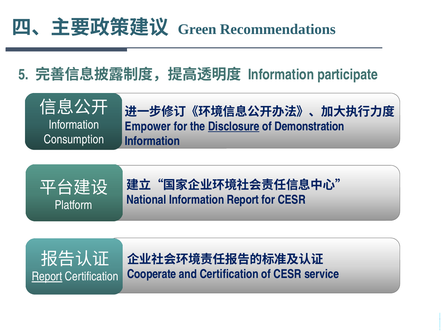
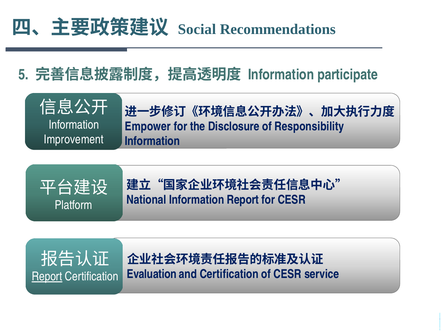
Green: Green -> Social (197, 29)
Disclosure underline: present -> none (234, 126)
Demonstration: Demonstration -> Responsibility (309, 126)
Consumption: Consumption -> Improvement (74, 139)
Cooperate: Cooperate -> Evaluation (152, 274)
